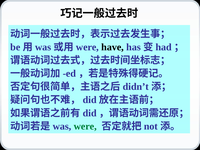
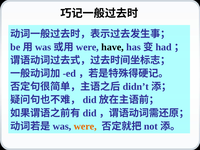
were colour: green -> orange (85, 126)
